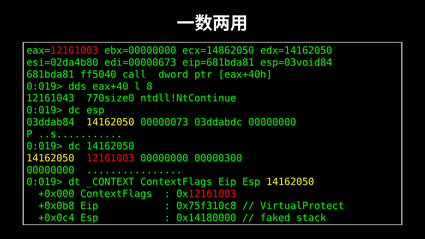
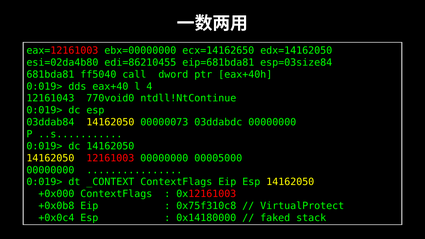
ecx=14862050: ecx=14862050 -> ecx=14162650 (218, 51)
edi=00000673: edi=00000673 -> edi=86210455 (140, 63)
esp=03void84: esp=03void84 -> esp=03size84 (296, 63)
8: 8 -> 4 (149, 86)
770size0: 770size0 -> 770void0 (110, 98)
00000300: 00000300 -> 00005000 (218, 158)
